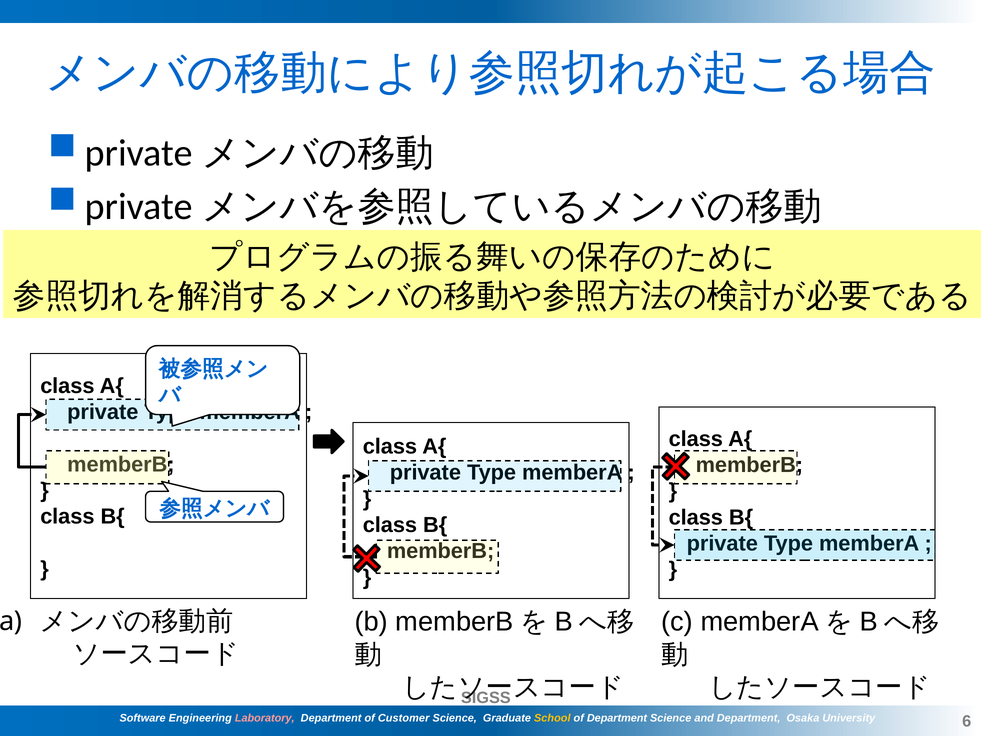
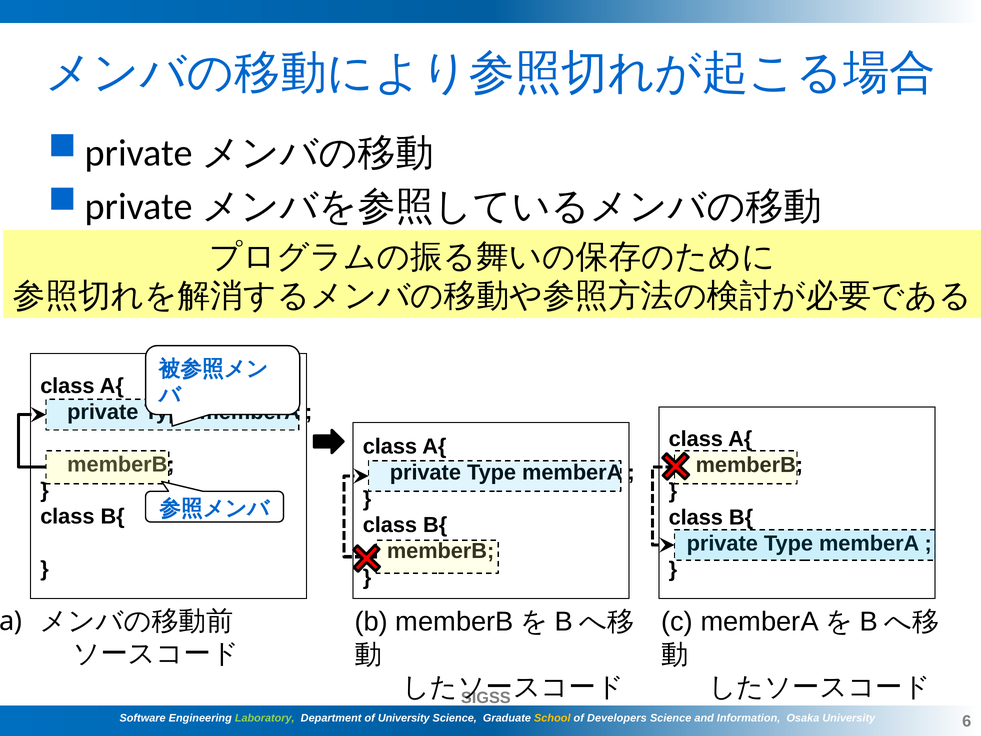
Laboratory colour: pink -> light green (265, 718)
of Customer: Customer -> University (404, 718)
of Department: Department -> Developers (617, 718)
and Department: Department -> Information (749, 718)
